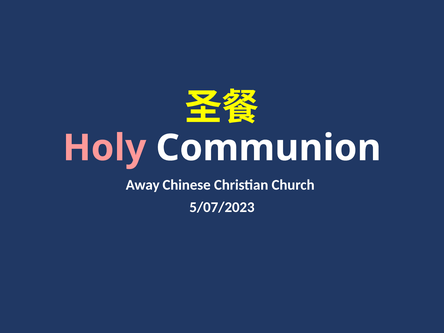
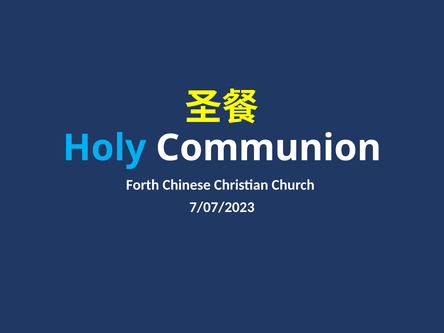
Holy colour: pink -> light blue (104, 148)
Away: Away -> Forth (143, 185)
5/07/2023: 5/07/2023 -> 7/07/2023 (222, 207)
